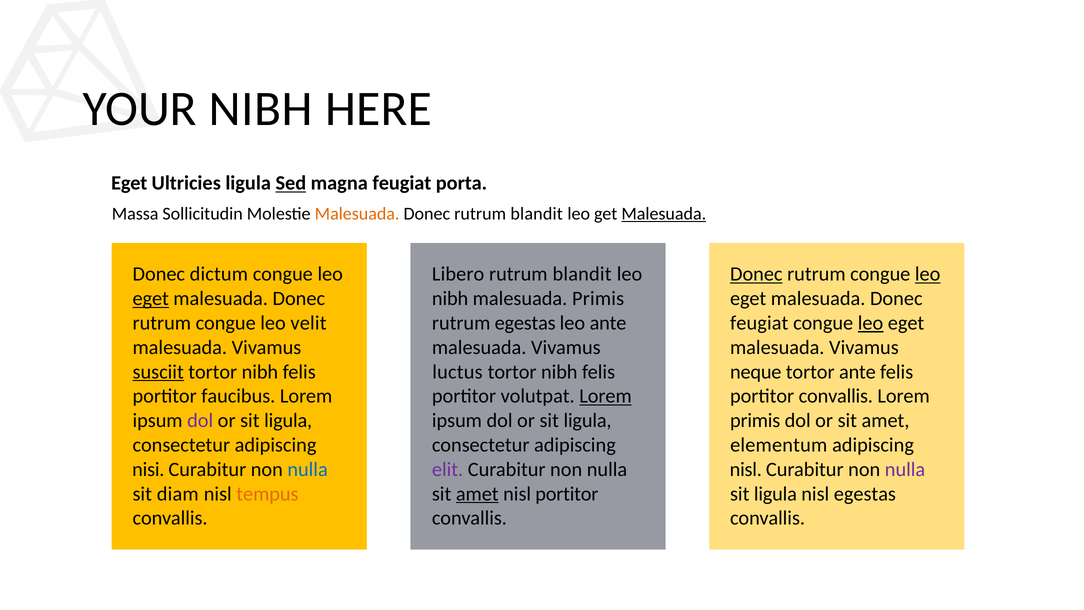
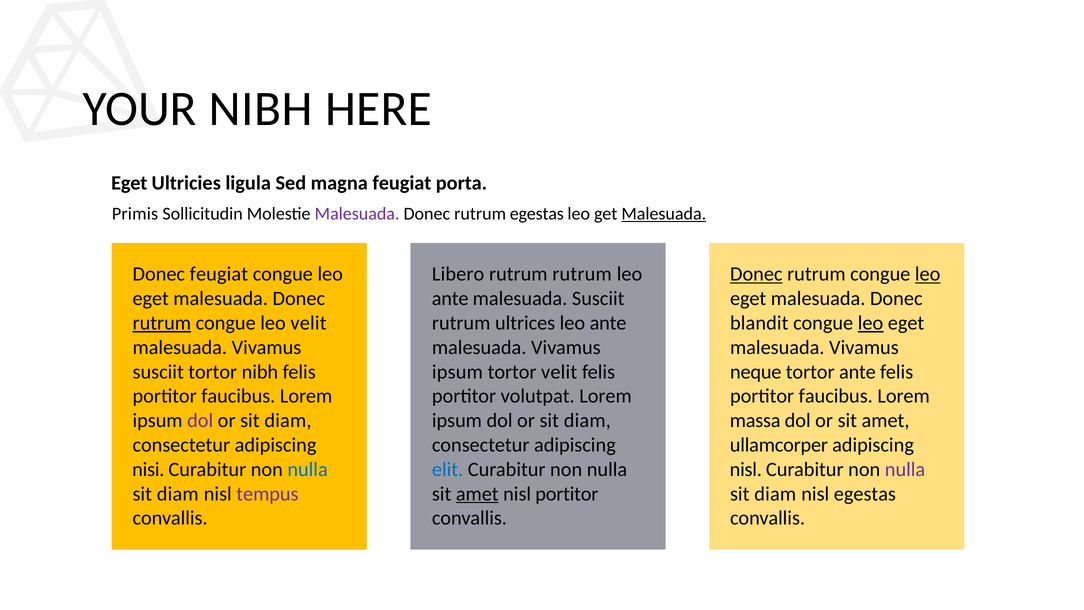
Sed underline: present -> none (291, 183)
Massa: Massa -> Primis (135, 214)
Malesuada colour: orange -> purple (357, 214)
Donec rutrum blandit: blandit -> egestas (537, 214)
Donec dictum: dictum -> feugiat (219, 274)
blandit: blandit -> rutrum (582, 274)
eget underline: present -> none (151, 299)
nibh: nibh -> ante (450, 299)
malesuada Primis: Primis -> Susciit (598, 299)
rutrum underline: none -> present (162, 323)
rutrum egestas: egestas -> ultrices (525, 323)
feugiat: feugiat -> blandit (759, 323)
susciit underline: present -> none (158, 372)
luctus: luctus -> ipsum (457, 372)
nibh: nibh -> velit (559, 372)
Lorem underline: present -> none (606, 396)
convallis: convallis -> faucibus (836, 396)
ligula: ligula -> diam (288, 420)
ligula: ligula -> diam (587, 420)
primis: primis -> massa (755, 420)
elementum: elementum -> ullamcorper (779, 445)
elit colour: purple -> blue (448, 469)
tempus colour: orange -> purple (267, 494)
ligula: ligula -> diam (775, 494)
